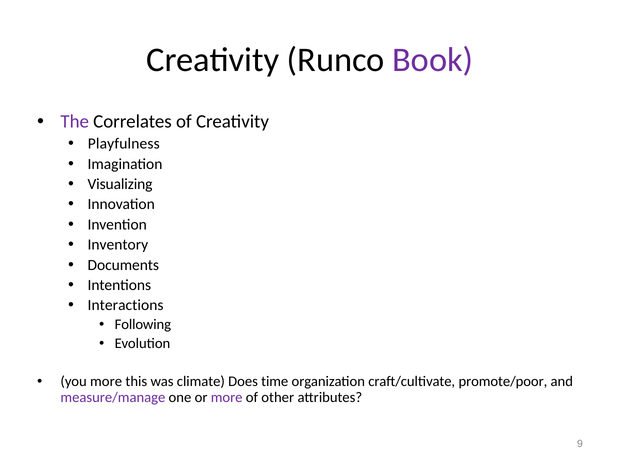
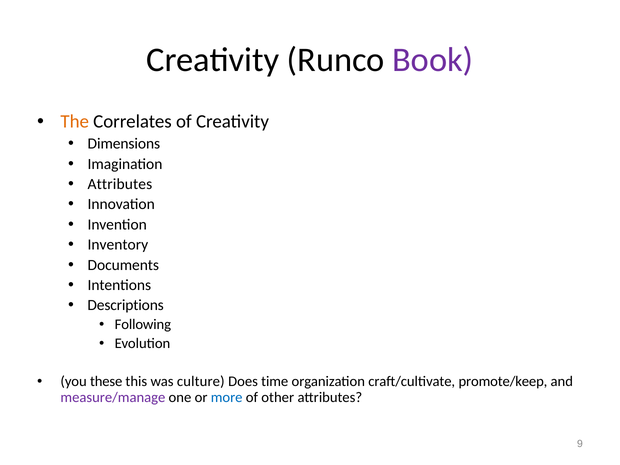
The colour: purple -> orange (75, 122)
Playfulness: Playfulness -> Dimensions (124, 144)
Visualizing: Visualizing -> Attributes (120, 184)
Interactions: Interactions -> Descriptions (126, 305)
you more: more -> these (106, 381)
climate: climate -> culture (201, 381)
promote/poor: promote/poor -> promote/keep (503, 381)
more colour: purple -> blue (227, 397)
